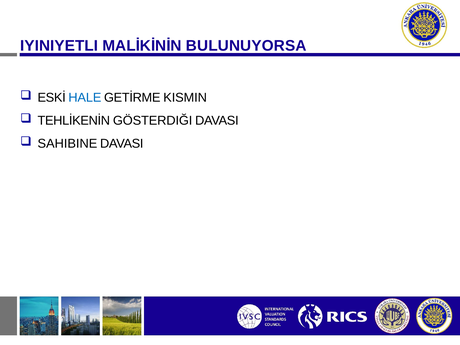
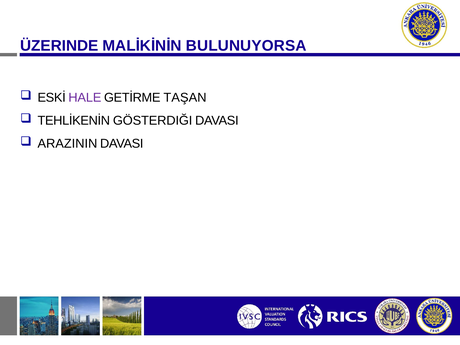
IYINIYETLI: IYINIYETLI -> ÜZERINDE (59, 46)
HALE colour: blue -> purple (85, 98)
KISMIN: KISMIN -> TAŞAN (185, 98)
SAHIBINE: SAHIBINE -> ARAZININ (67, 144)
